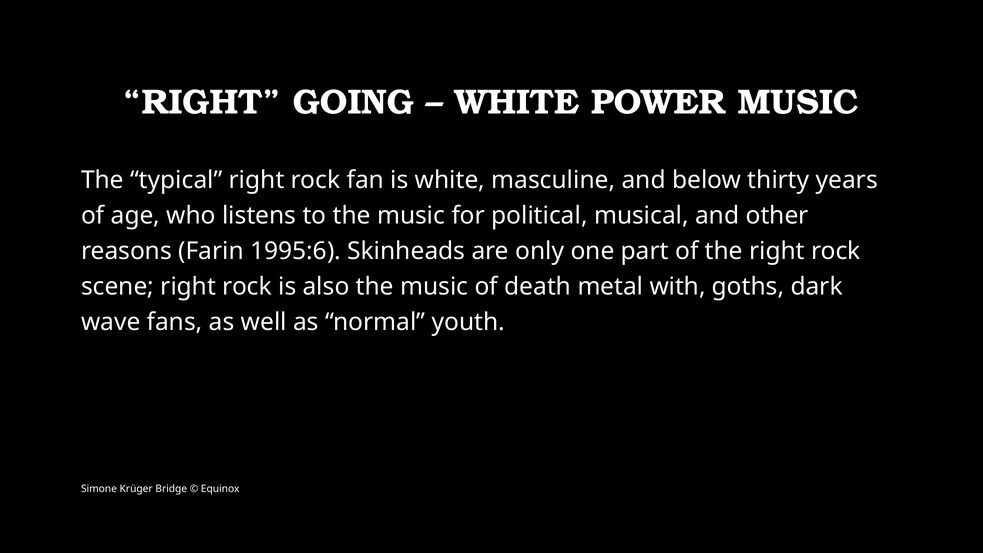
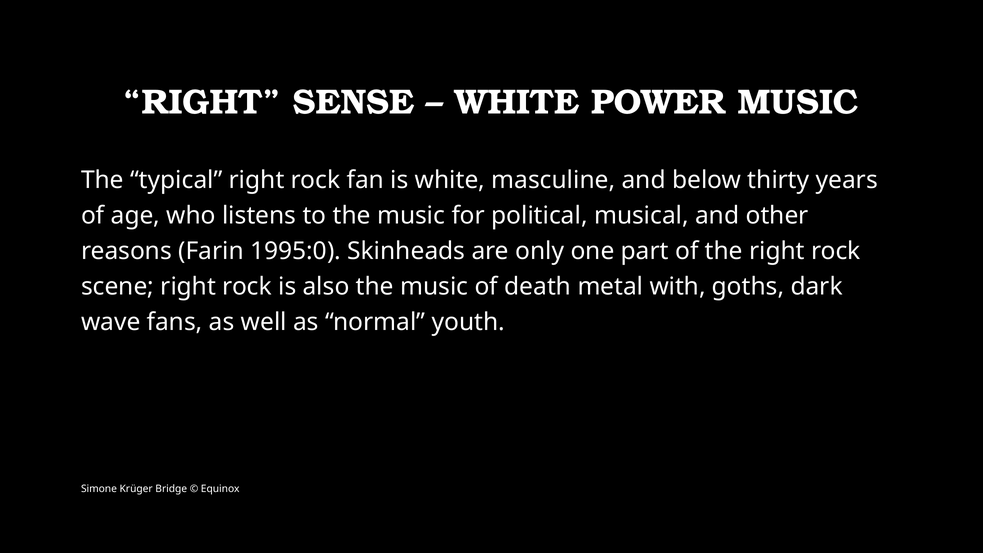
GOING: GOING -> SENSE (354, 102)
1995:6: 1995:6 -> 1995:0 (296, 251)
